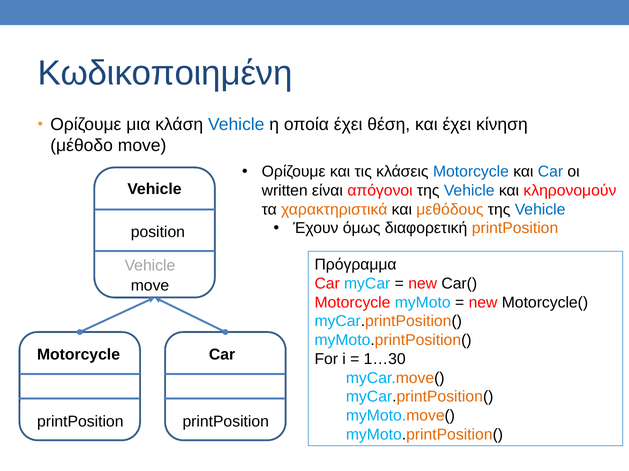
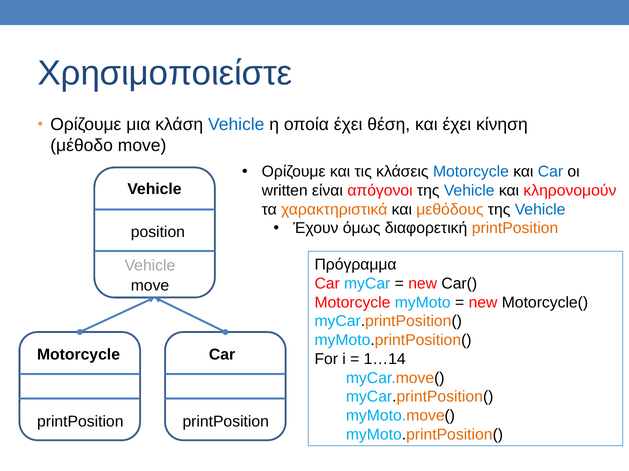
Κωδικοποιημένη: Κωδικοποιημένη -> Χρησιμοποιείστε (165, 73)
1…30: 1…30 -> 1…14 (385, 360)
